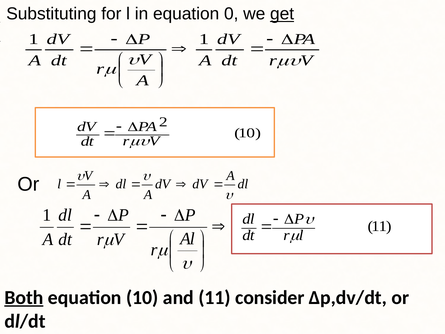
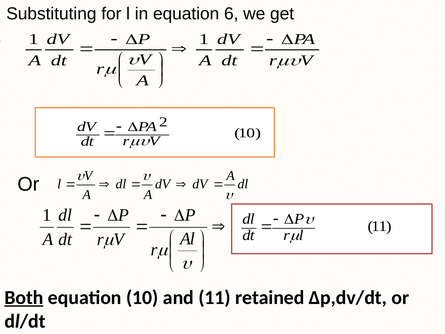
0: 0 -> 6 (231, 14)
get underline: present -> none (282, 14)
consider: consider -> retained (270, 297)
